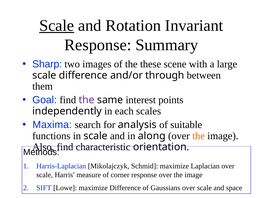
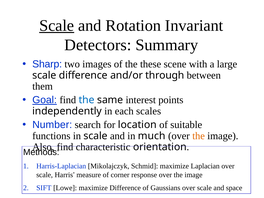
Response: Response -> Detectors (98, 45)
Goal underline: none -> present (45, 100)
the colour: purple -> blue (87, 100)
Maxima: Maxima -> Number (52, 125)
analysis: analysis -> location (137, 125)
along: along -> much (152, 136)
